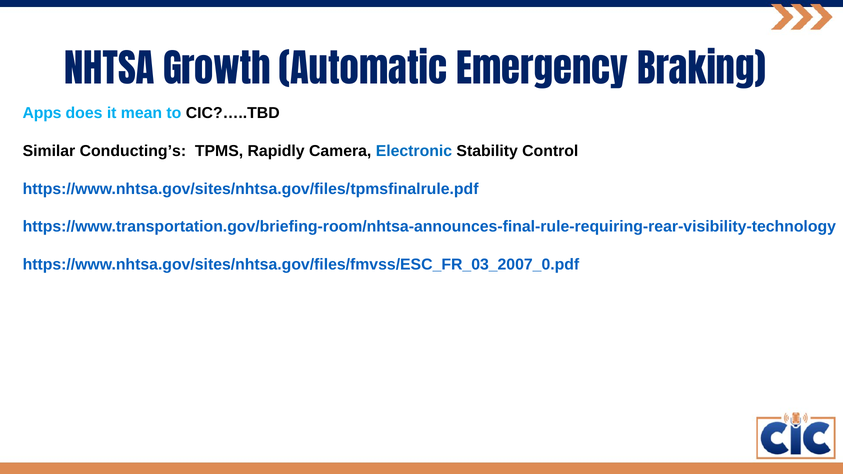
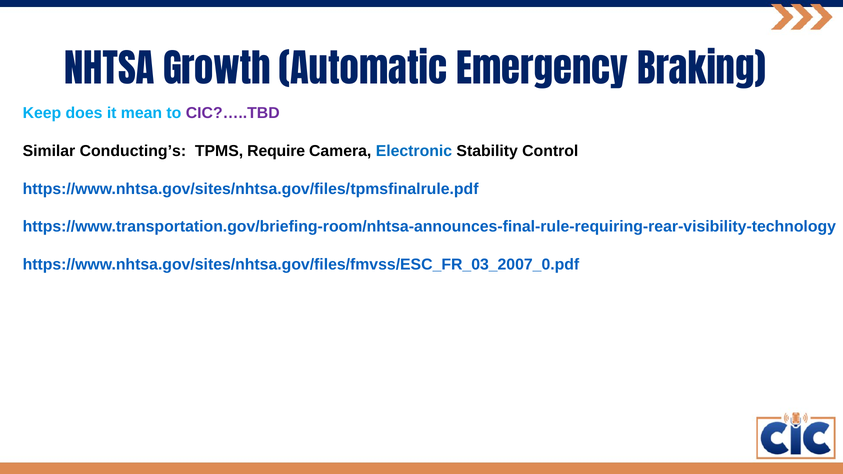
Apps: Apps -> Keep (42, 113)
CIC?…..TBD colour: black -> purple (233, 113)
Rapidly: Rapidly -> Require (276, 151)
